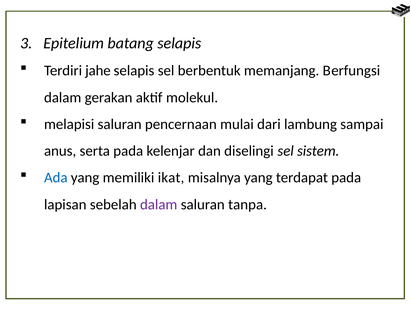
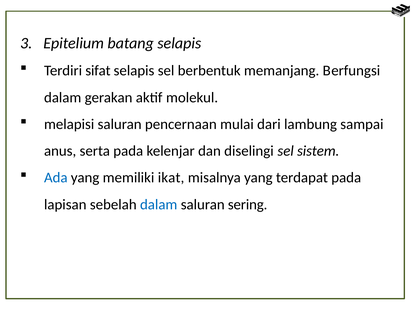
jahe: jahe -> sifat (98, 71)
dalam colour: purple -> blue (159, 204)
tanpa: tanpa -> sering (248, 204)
